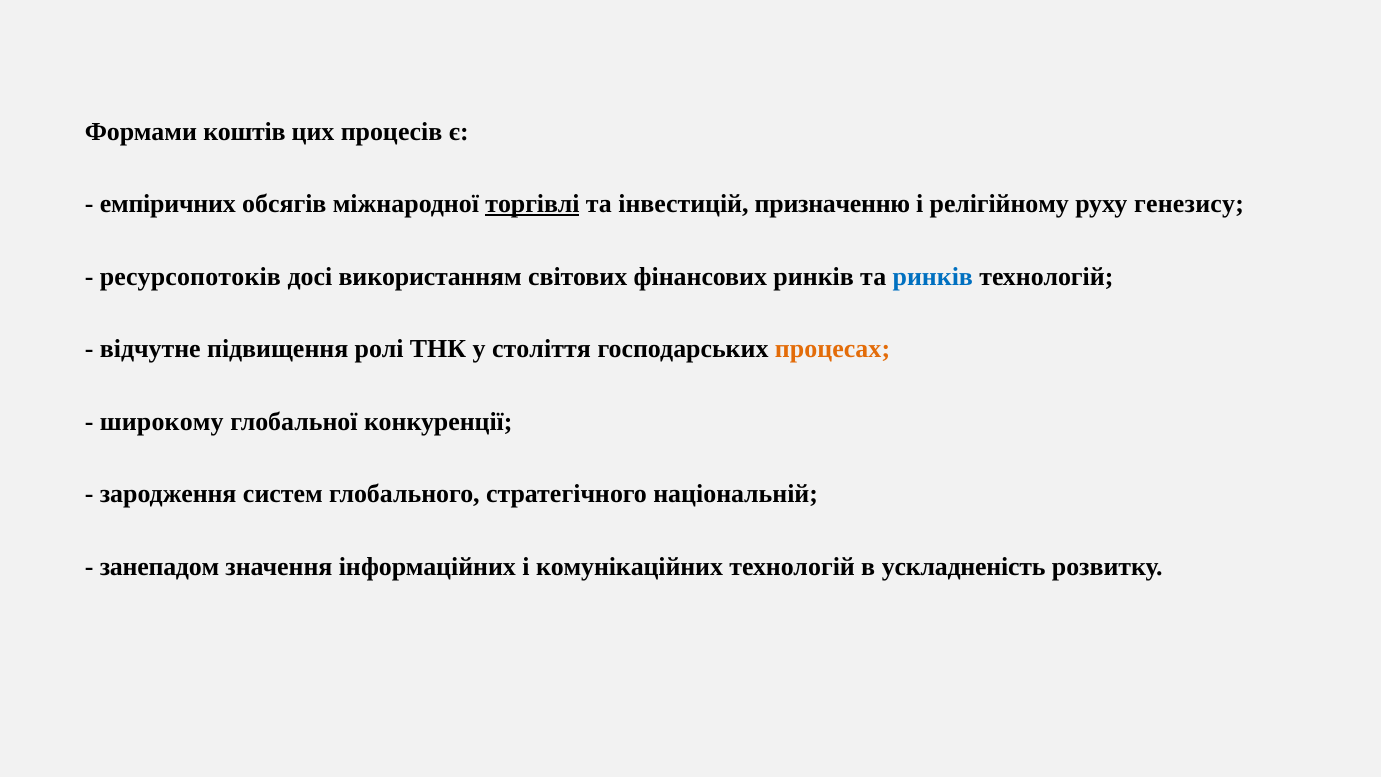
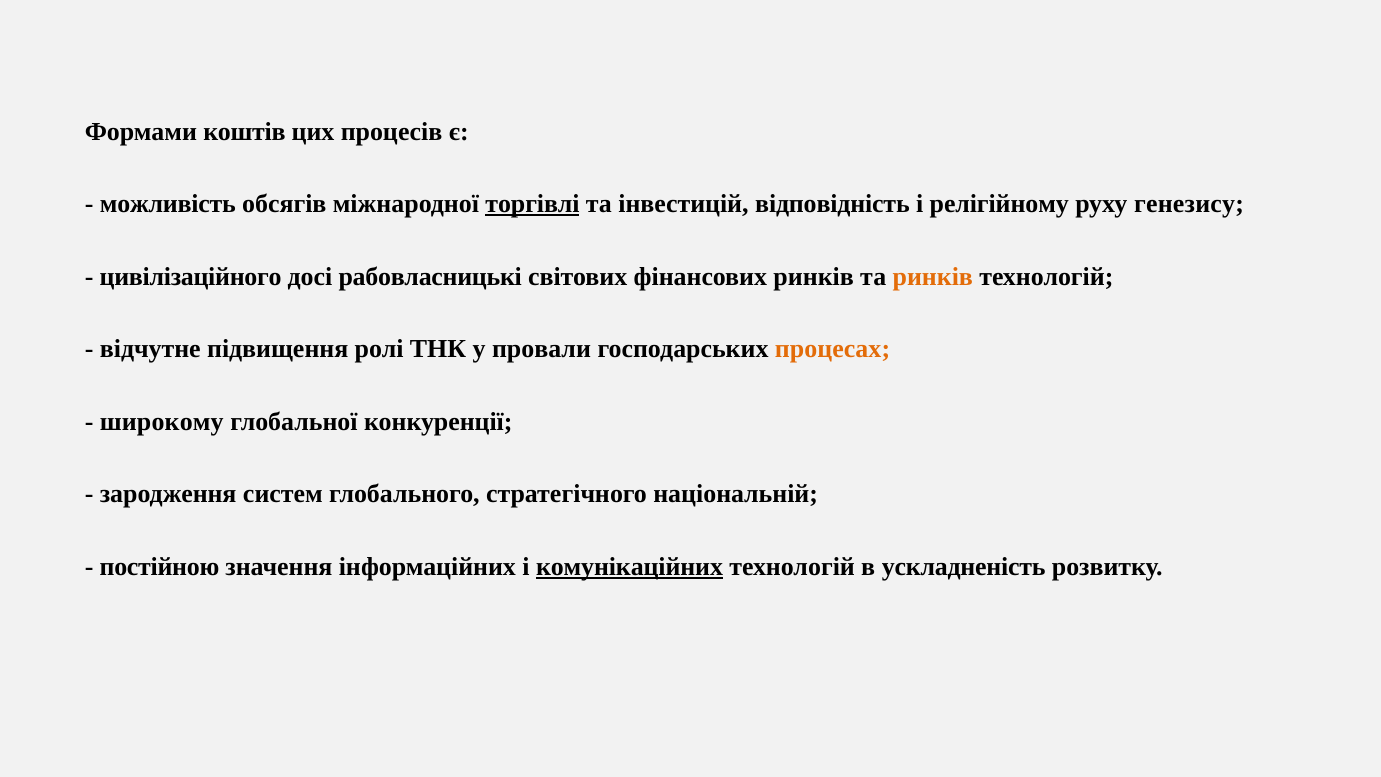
емпіричних: емпіричних -> можливість (168, 204)
призначенню: призначенню -> відповідність (832, 204)
ресурсопотоків: ресурсопотоків -> цивілізаційного (191, 277)
використанням: використанням -> рабовласницькі (430, 277)
ринків colour: blue -> orange (933, 277)
століття: століття -> провали (542, 349)
занепадом: занепадом -> постійною (160, 567)
комунікаційних underline: none -> present (629, 567)
